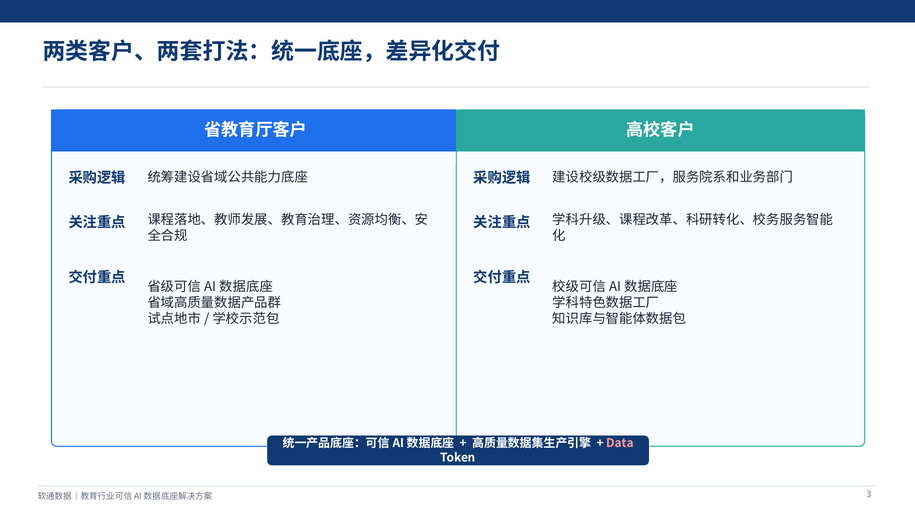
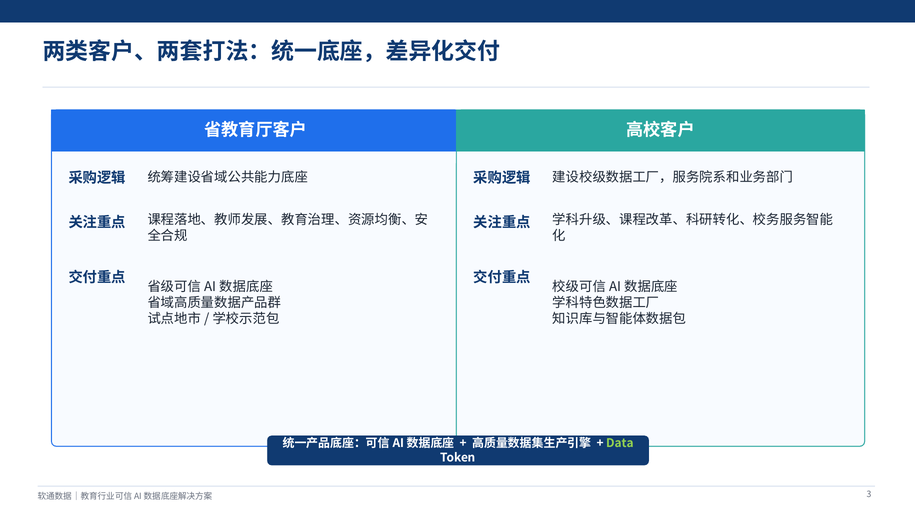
Data colour: pink -> light green (620, 443)
